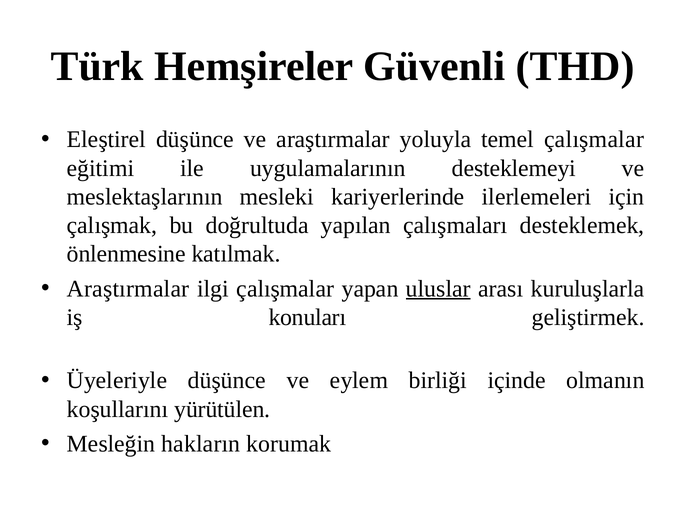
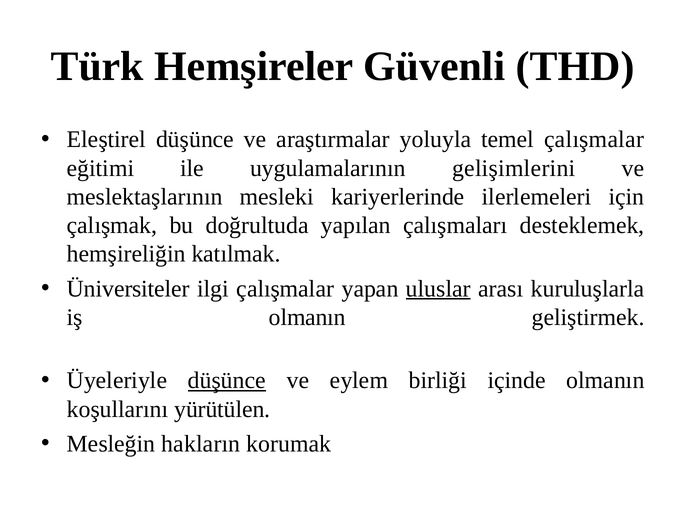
desteklemeyi: desteklemeyi -> gelişimlerini (514, 168)
önlenmesine: önlenmesine -> hemşireliğin (126, 254)
Araştırmalar: Araştırmalar -> Üniversiteler (128, 288)
iş konuları: konuları -> olmanın (307, 317)
düşünce underline: none -> present (227, 380)
